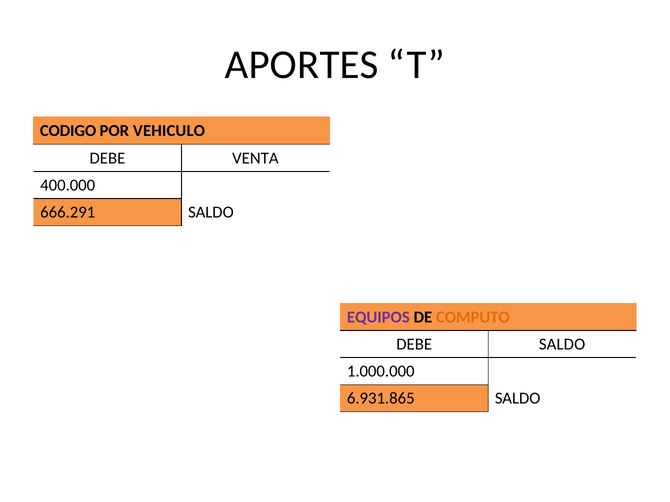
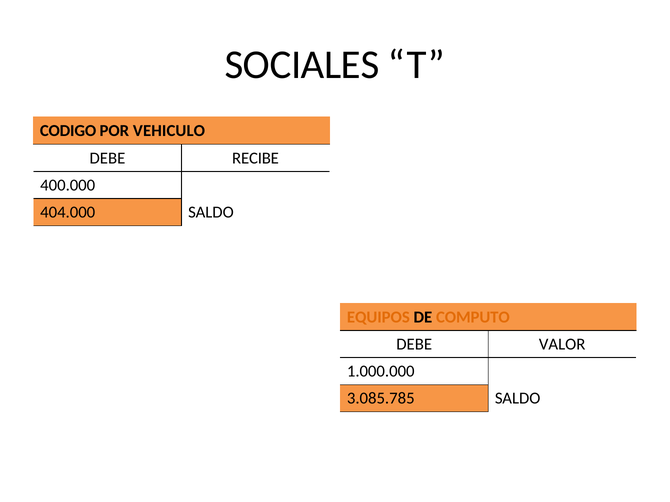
APORTES: APORTES -> SOCIALES (302, 65)
VENTA: VENTA -> RECIBE (256, 158)
666.291: 666.291 -> 404.000 (68, 213)
EQUIPOS colour: purple -> orange (378, 317)
DEBE SALDO: SALDO -> VALOR (562, 345)
6.931.865: 6.931.865 -> 3.085.785 (381, 399)
